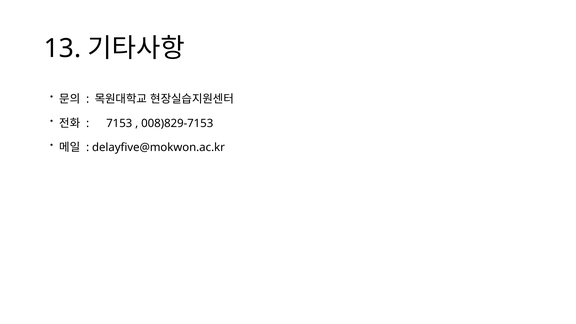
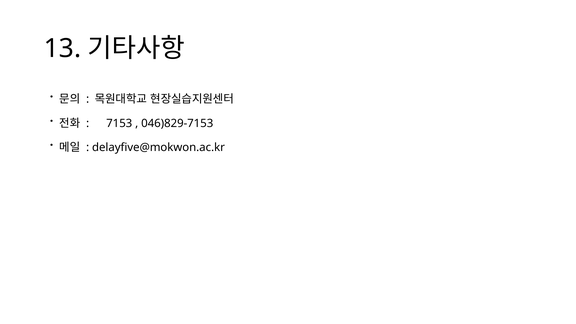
008)829-7153: 008)829-7153 -> 046)829-7153 (177, 123)
